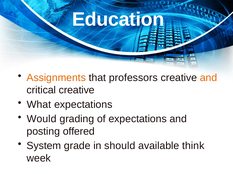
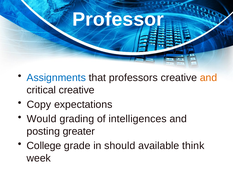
Education: Education -> Professor (118, 19)
Assignments colour: orange -> blue (56, 78)
What: What -> Copy (39, 105)
of expectations: expectations -> intelligences (138, 119)
offered: offered -> greater (79, 132)
System: System -> College (44, 146)
